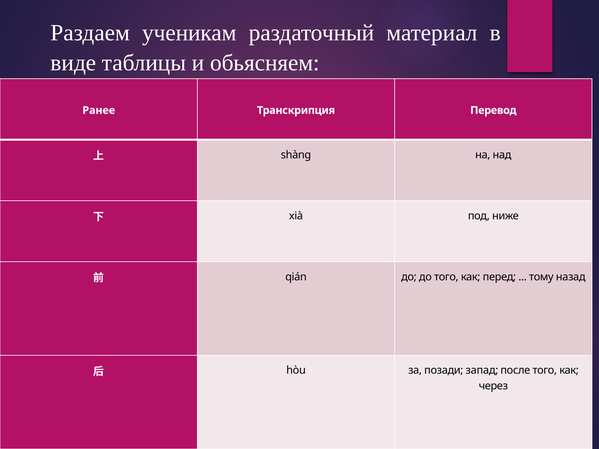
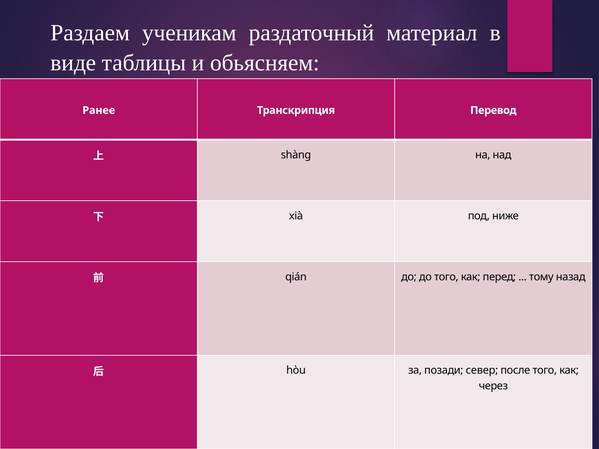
запад: запад -> север (482, 371)
